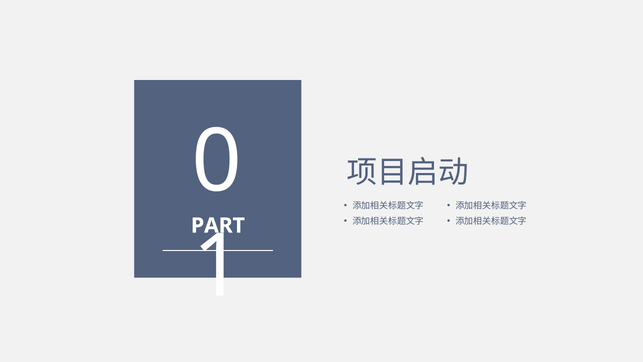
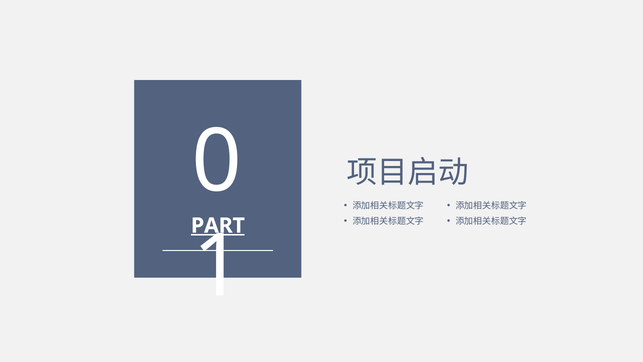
PART underline: none -> present (218, 225)
